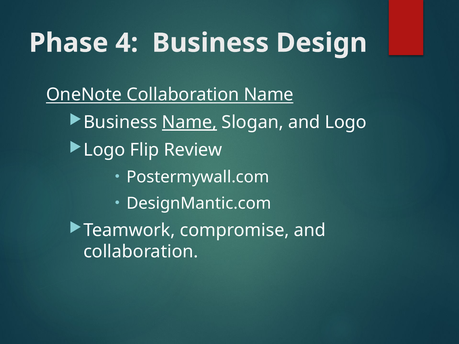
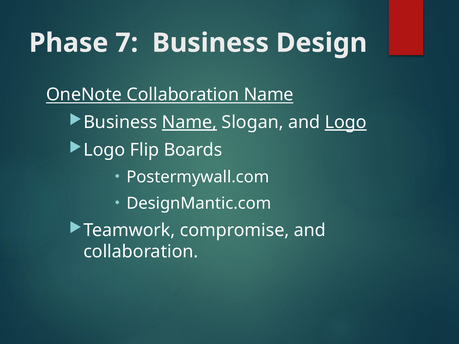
4: 4 -> 7 (127, 43)
Logo underline: none -> present (346, 122)
Review: Review -> Boards (193, 150)
